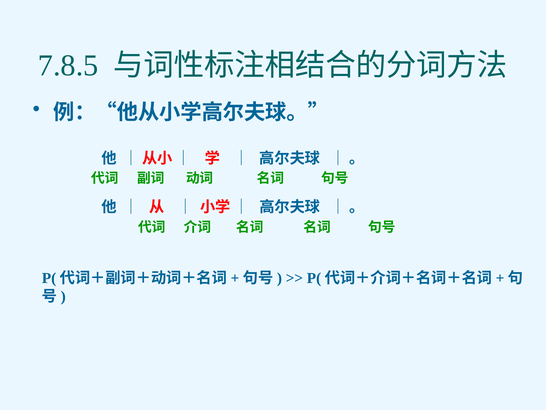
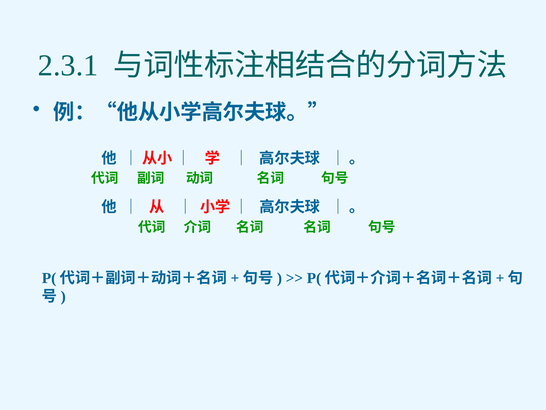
7.8.5: 7.8.5 -> 2.3.1 (68, 65)
